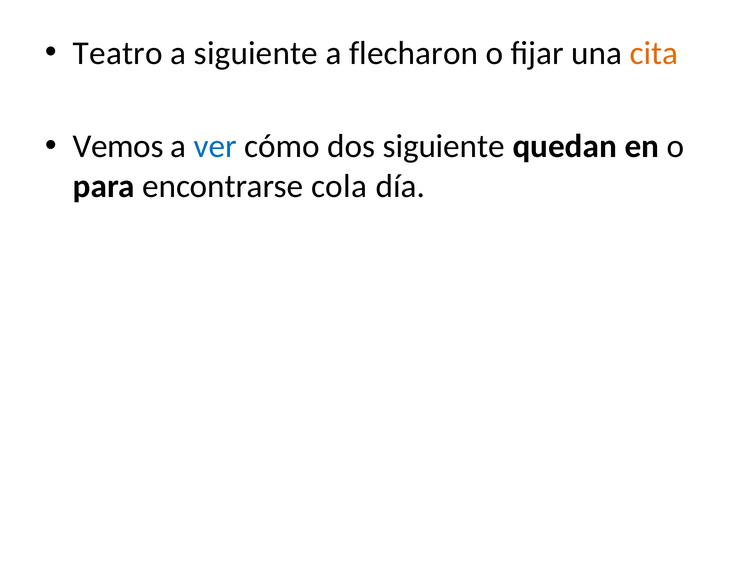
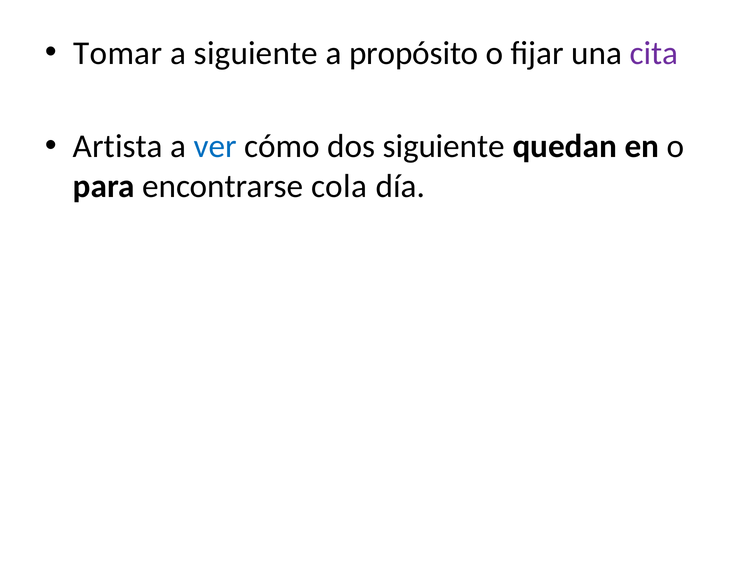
Teatro: Teatro -> Tomar (118, 53)
flecharon: flecharon -> propósito (414, 53)
cita colour: orange -> purple (654, 53)
Vemos: Vemos -> Artista (118, 146)
